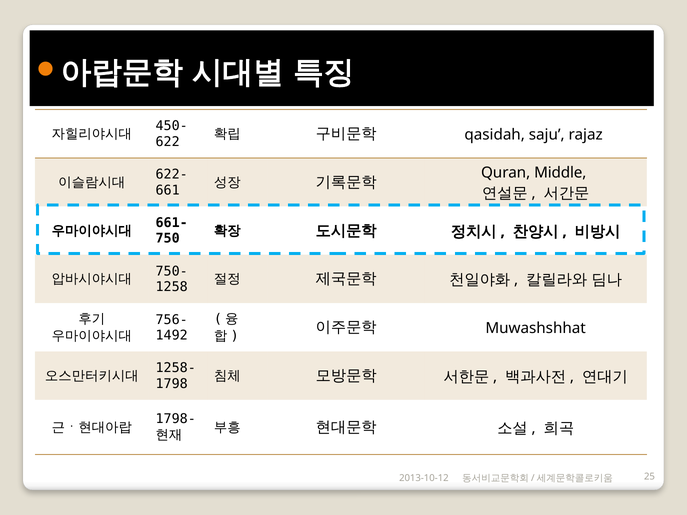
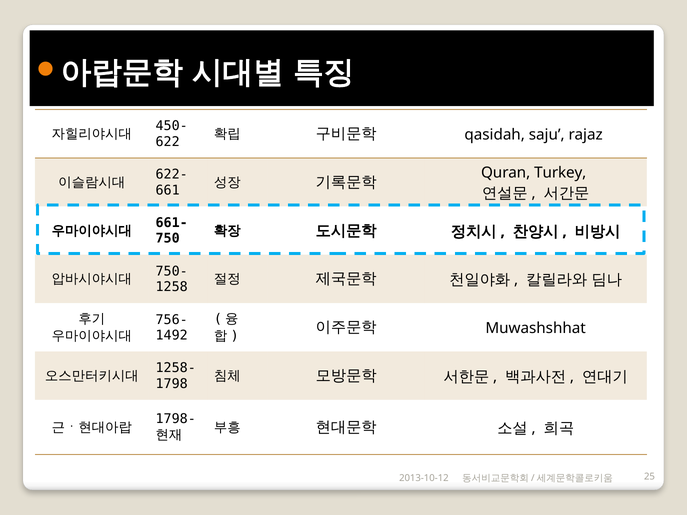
Middle: Middle -> Turkey (560, 173)
